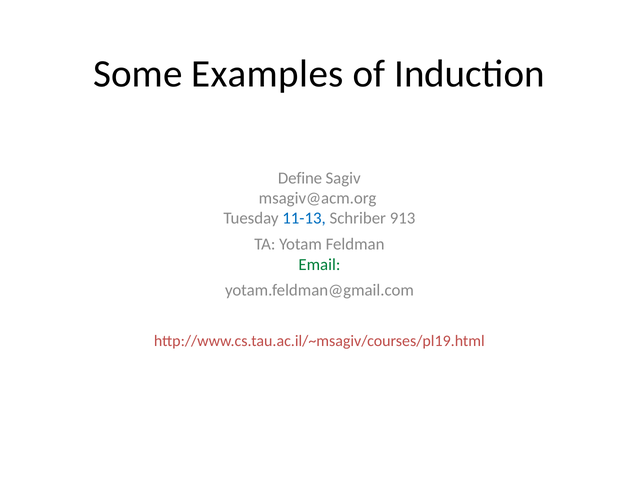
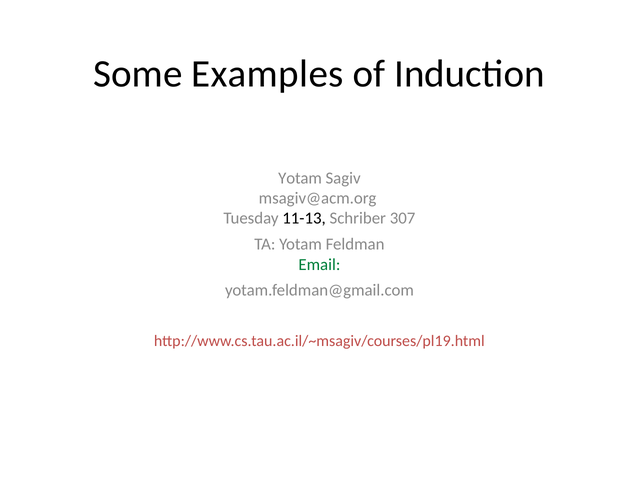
Define: Define -> Yotam (300, 178)
11-13 colour: blue -> black (304, 219)
913: 913 -> 307 (403, 219)
